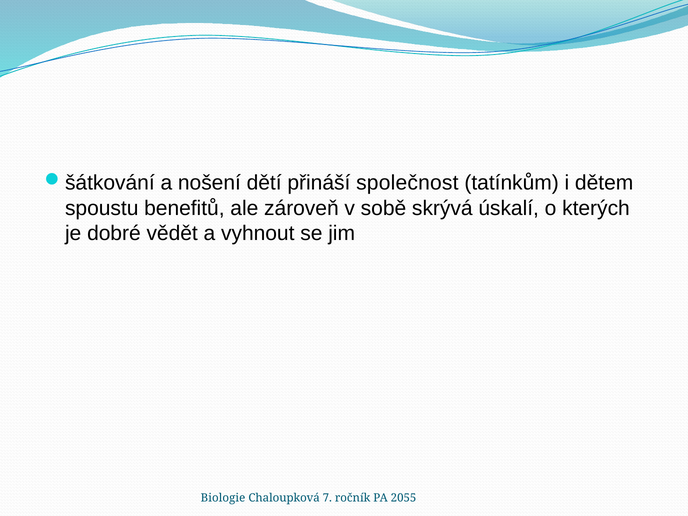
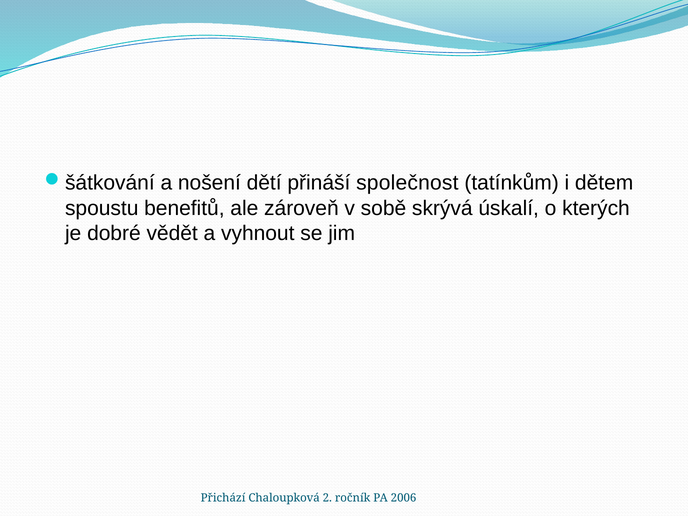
Biologie: Biologie -> Přichází (223, 498)
7: 7 -> 2 (327, 498)
2055: 2055 -> 2006 (404, 498)
